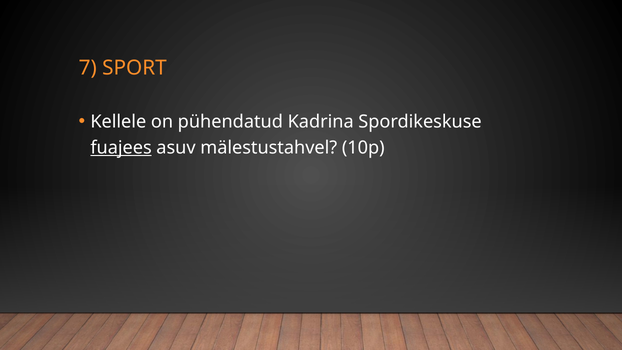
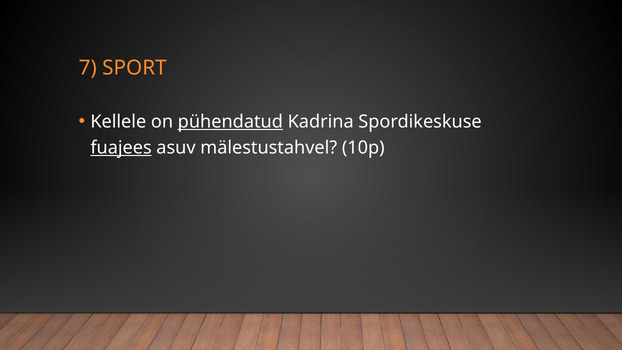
pühendatud underline: none -> present (230, 122)
